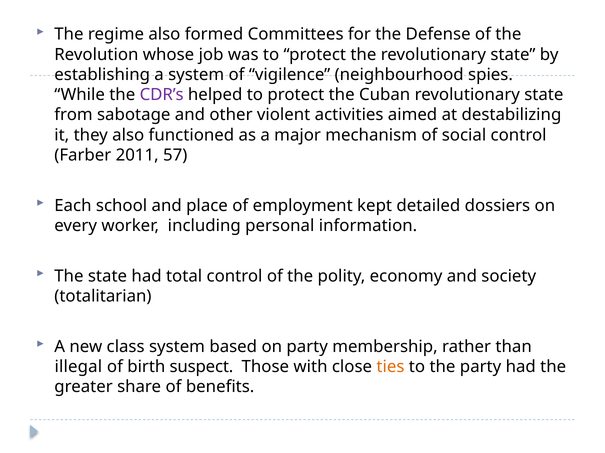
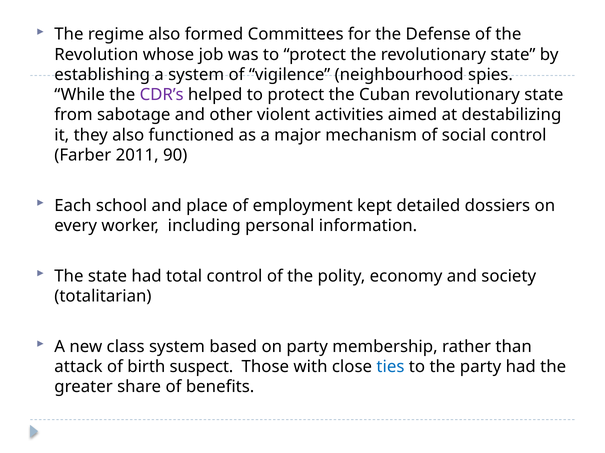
57: 57 -> 90 (175, 155)
illegal: illegal -> attack (78, 367)
ties colour: orange -> blue (390, 367)
